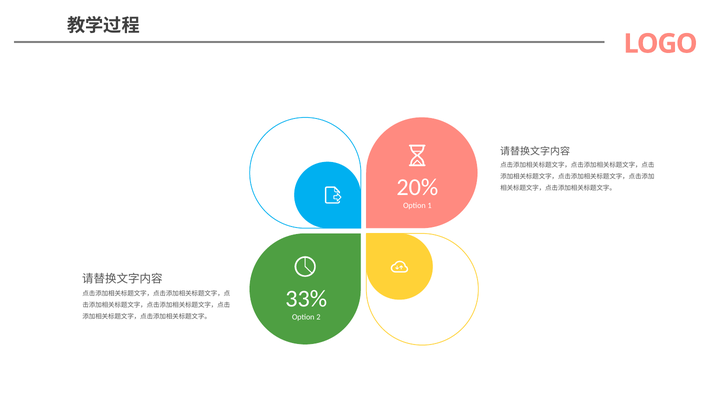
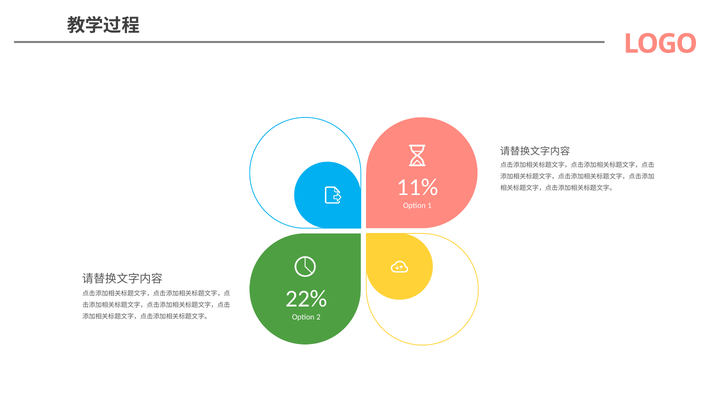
20%: 20% -> 11% (417, 187)
33%: 33% -> 22% (306, 299)
